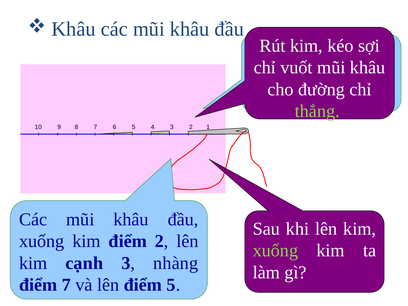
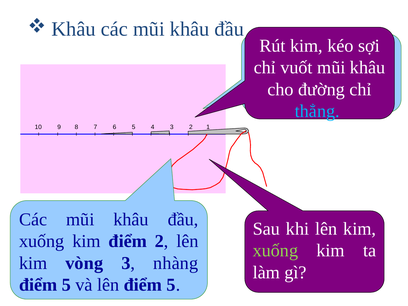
thẳng colour: light green -> light blue (317, 111)
cạnh: cạnh -> vòng (84, 263)
7: 7 -> 5 (66, 285)
